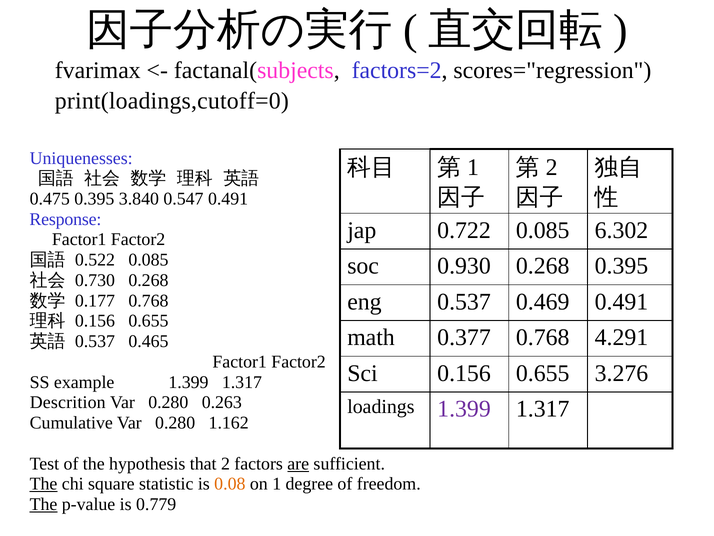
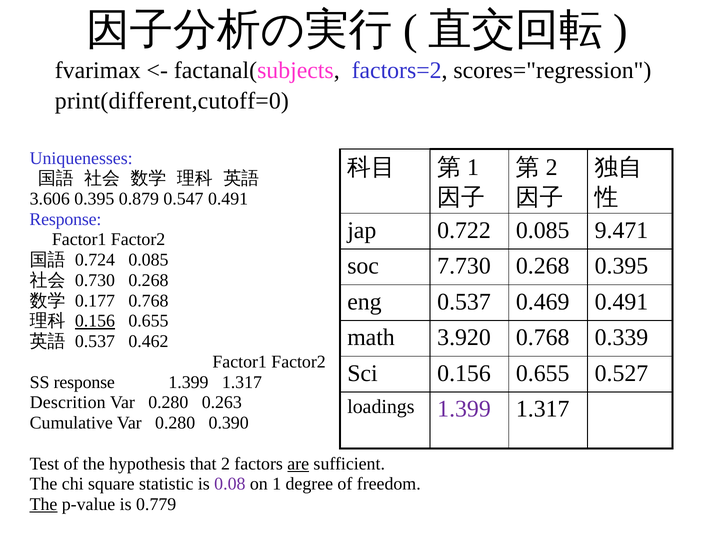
print(loadings,cutoff=0: print(loadings,cutoff=0 -> print(different,cutoff=0 (172, 101)
0.475: 0.475 -> 3.606 (50, 199)
3.840: 3.840 -> 0.879 (139, 199)
6.302: 6.302 -> 9.471 (621, 230)
0.522: 0.522 -> 0.724 (95, 260)
0.930: 0.930 -> 7.730 (464, 266)
0.156 underline: none -> present (95, 321)
0.377: 0.377 -> 3.920 (464, 337)
4.291: 4.291 -> 0.339 (621, 337)
0.465: 0.465 -> 0.462 (148, 341)
3.276: 3.276 -> 0.527 (621, 373)
SS example: example -> response (84, 382)
1.162: 1.162 -> 0.390 (229, 423)
The underline: present -> none (44, 484)
0.08 colour: orange -> purple (230, 484)
